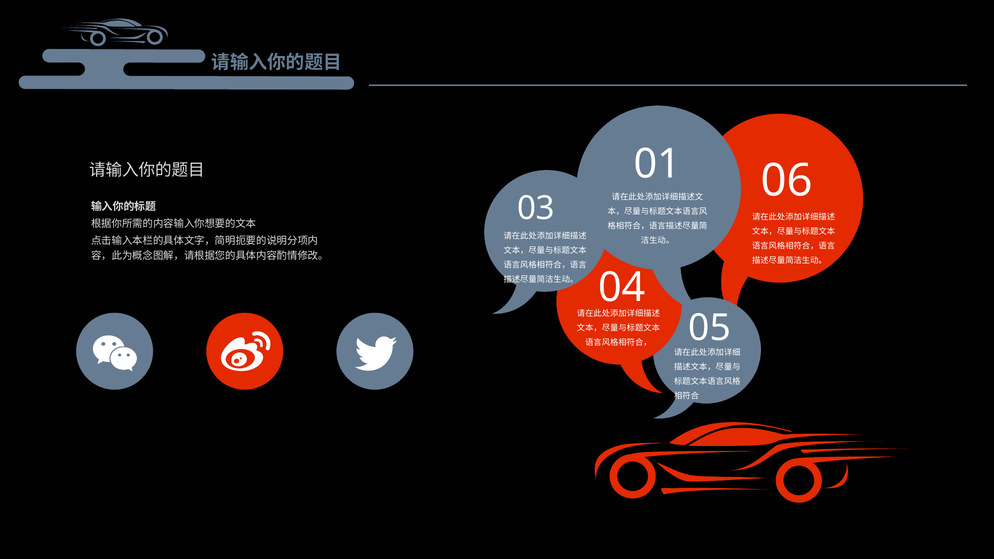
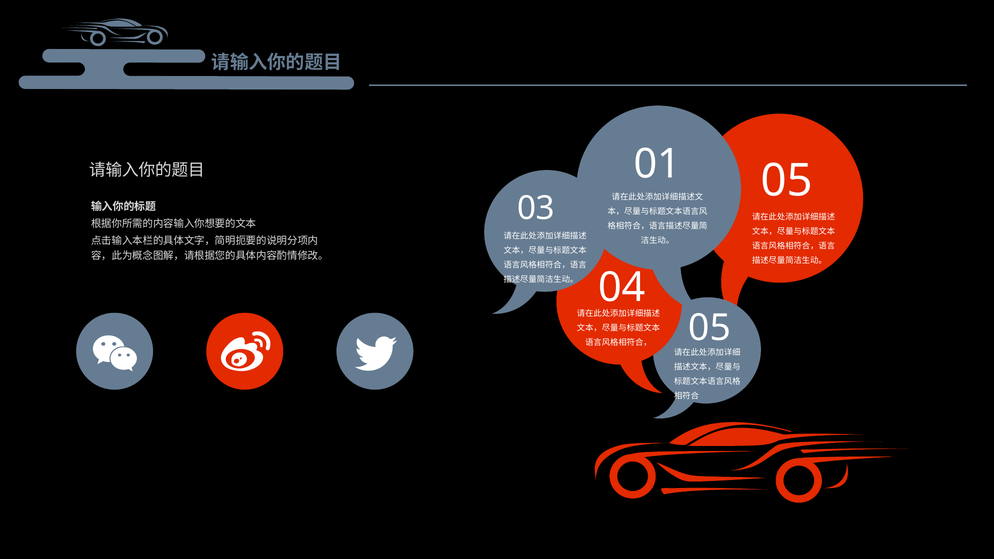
06: 06 -> 05 (787, 181)
